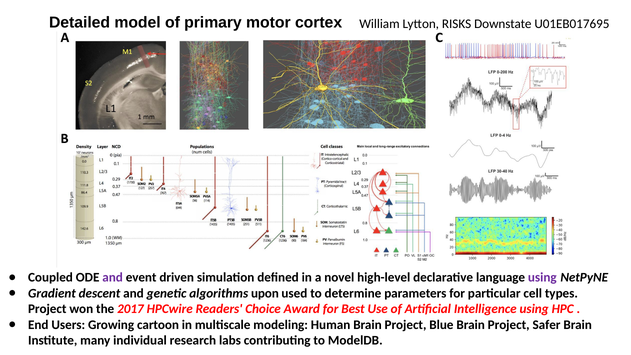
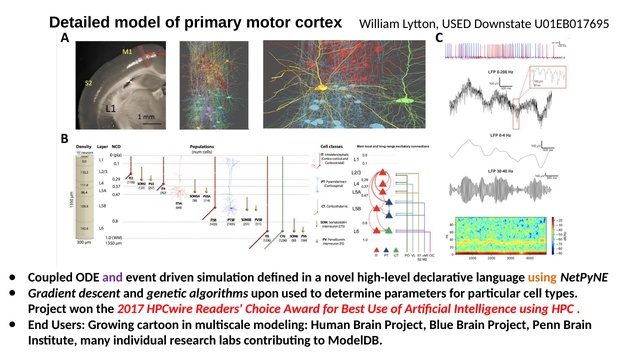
Lytton RISKS: RISKS -> USED (457, 24)
using colour: purple -> orange (542, 277)
Safer: Safer -> Penn (546, 325)
